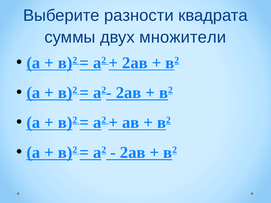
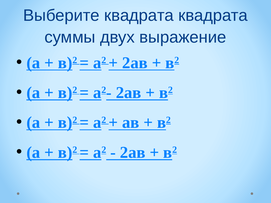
Выберите разности: разности -> квадрата (139, 15)
множители: множители -> выражение (183, 37)
